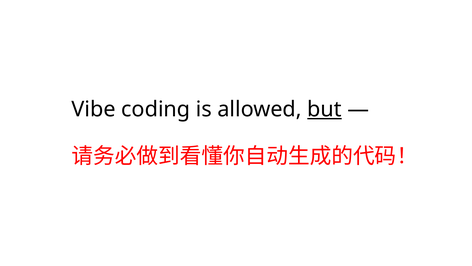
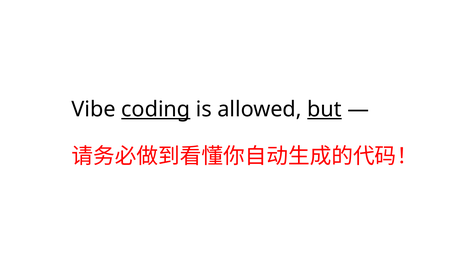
coding underline: none -> present (156, 109)
